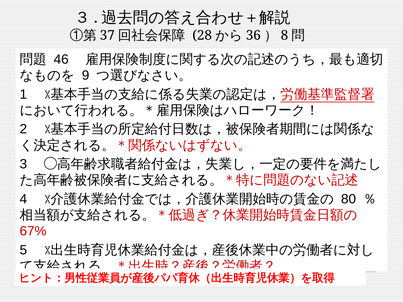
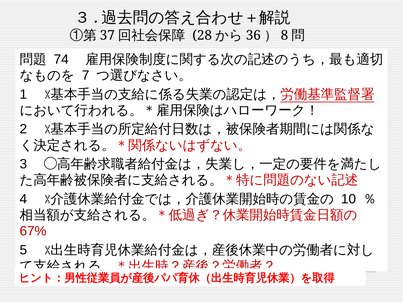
46: 46 -> 74 (61, 59)
9: 9 -> 7 (86, 76)
80: 80 -> 10 (349, 199)
